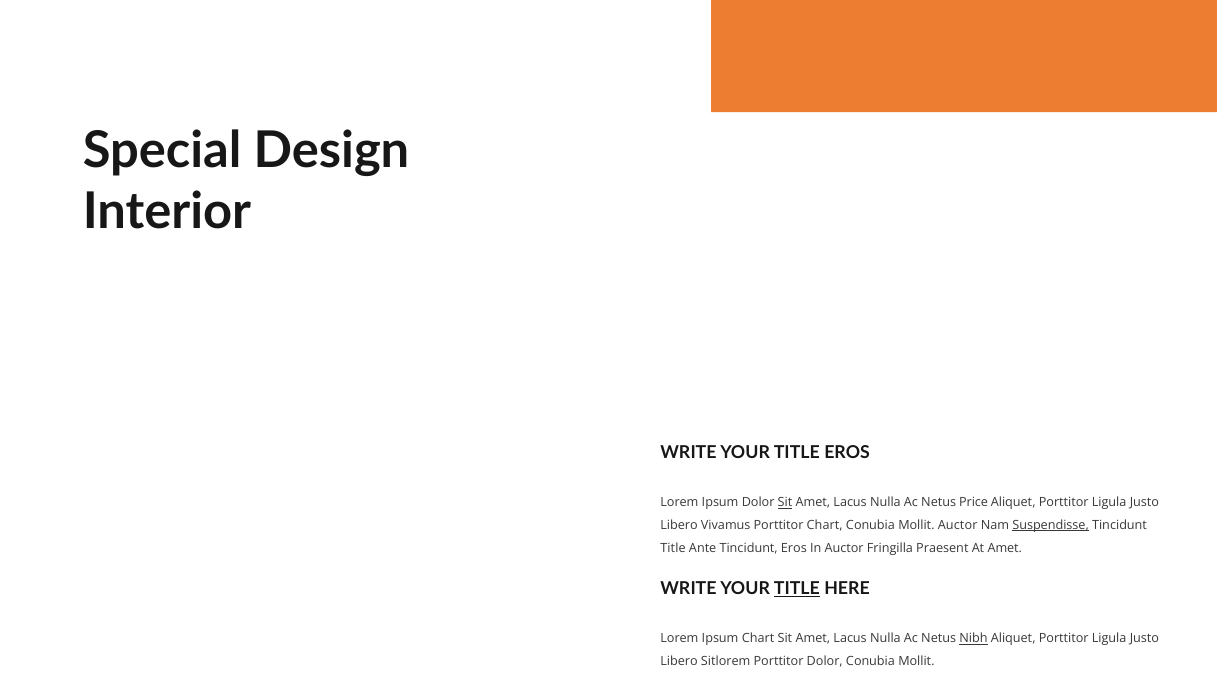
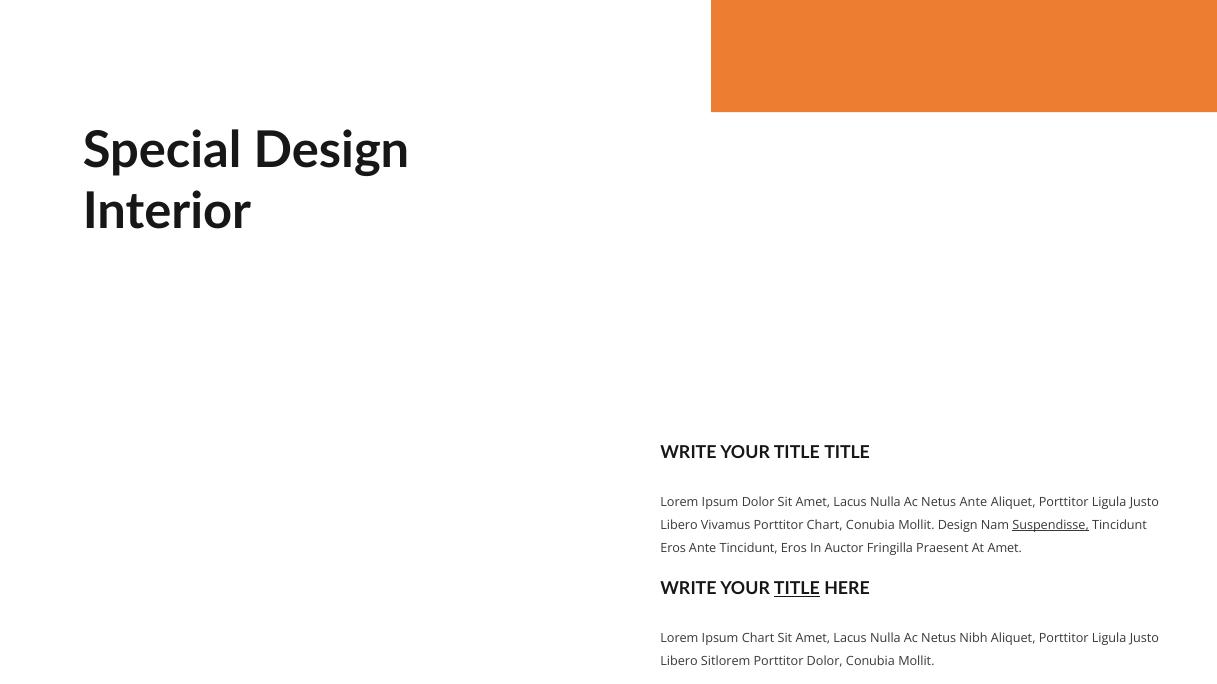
TITLE EROS: EROS -> TITLE (847, 453)
Sit underline: present -> none (785, 503)
Netus Price: Price -> Ante (973, 503)
Mollit Auctor: Auctor -> Design (958, 526)
Title: Title -> Eros (673, 549)
Nibh underline: present -> none (974, 639)
